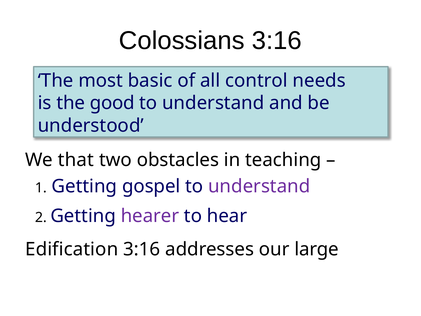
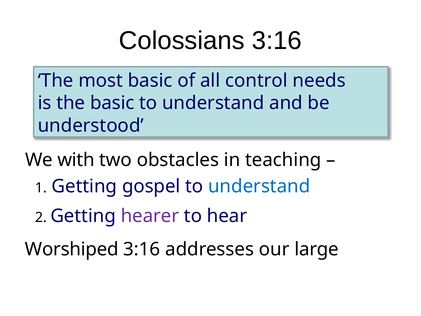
the good: good -> basic (112, 103)
that: that -> with (76, 160)
understand colour: purple -> blue (259, 186)
Edification: Edification -> Worshiped (72, 249)
